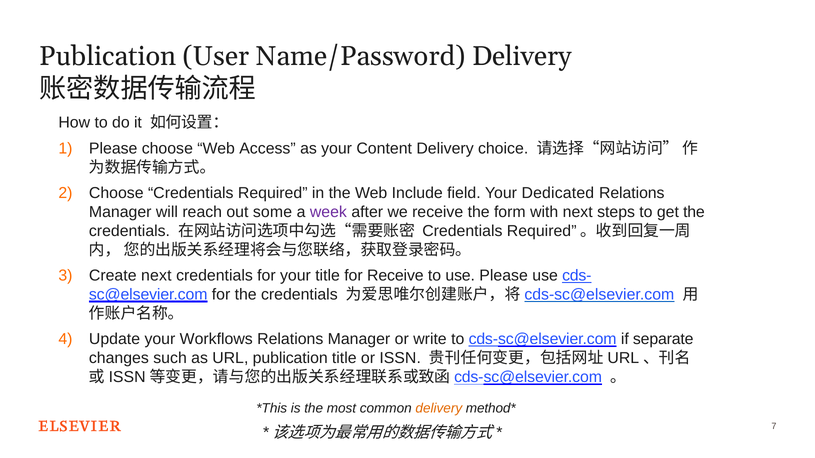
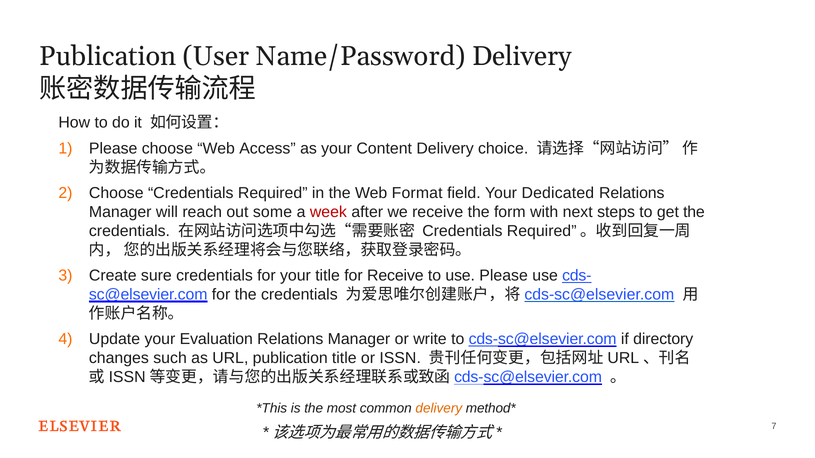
Include: Include -> Format (417, 193)
week colour: purple -> red (328, 212)
Create next: next -> sure (156, 276)
Workflows: Workflows -> Evaluation (216, 340)
separate: separate -> directory (663, 340)
